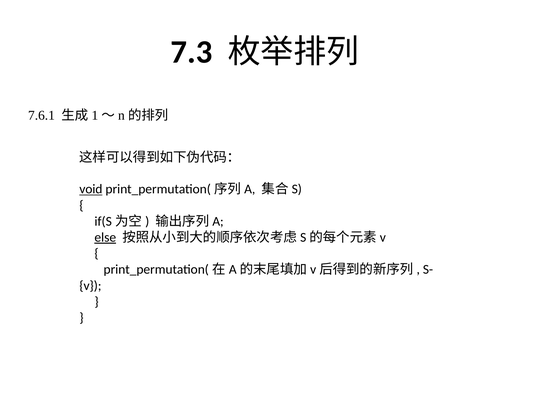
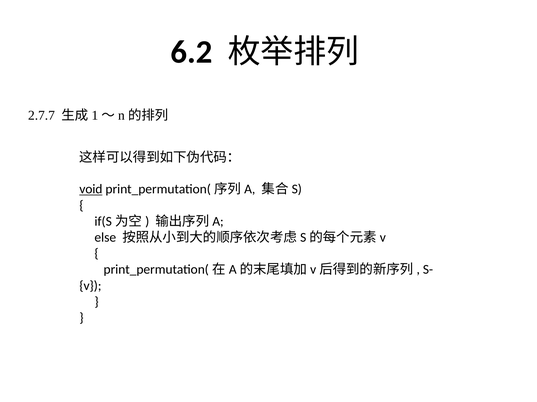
7.3: 7.3 -> 6.2 (191, 52)
7.6.1: 7.6.1 -> 2.7.7 (41, 116)
else underline: present -> none (105, 238)
